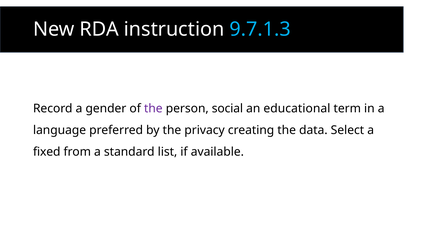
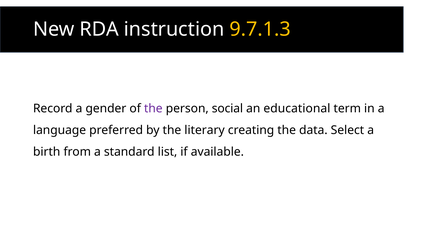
9.7.1.3 colour: light blue -> yellow (260, 29)
privacy: privacy -> literary (205, 130)
fixed: fixed -> birth (47, 152)
